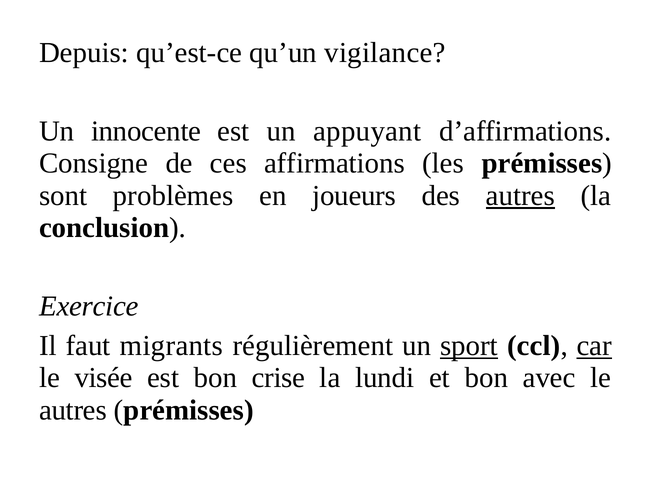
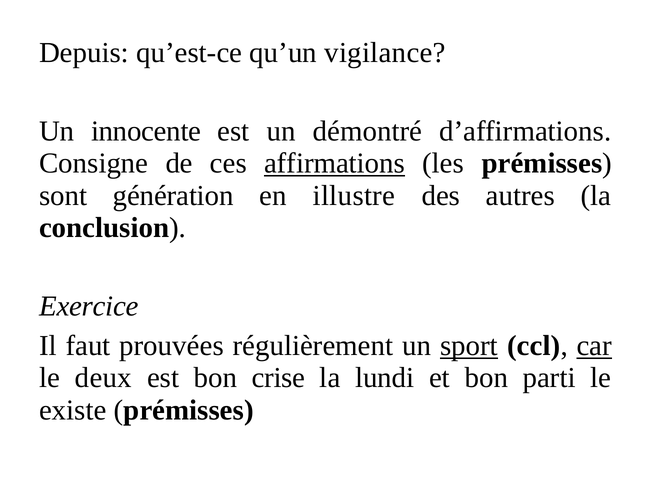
appuyant: appuyant -> démontré (367, 131)
affirmations underline: none -> present (335, 164)
problèmes: problèmes -> génération (173, 196)
joueurs: joueurs -> illustre (354, 196)
autres underline: present -> none (520, 196)
migrants: migrants -> prouvées (172, 346)
visée: visée -> deux (103, 378)
avec: avec -> parti (549, 378)
autres: autres -> existe (73, 410)
